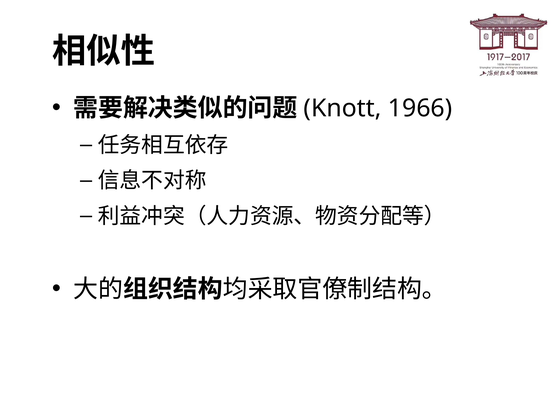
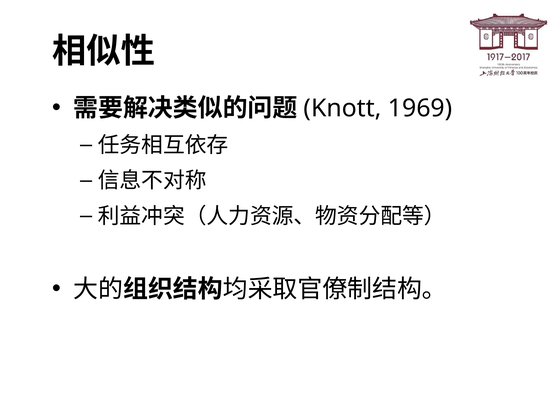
1966: 1966 -> 1969 (420, 108)
